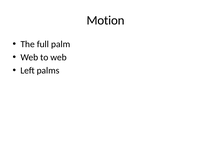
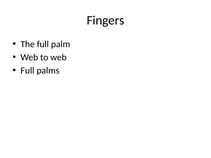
Motion: Motion -> Fingers (105, 20)
Left: Left -> Full (28, 71)
